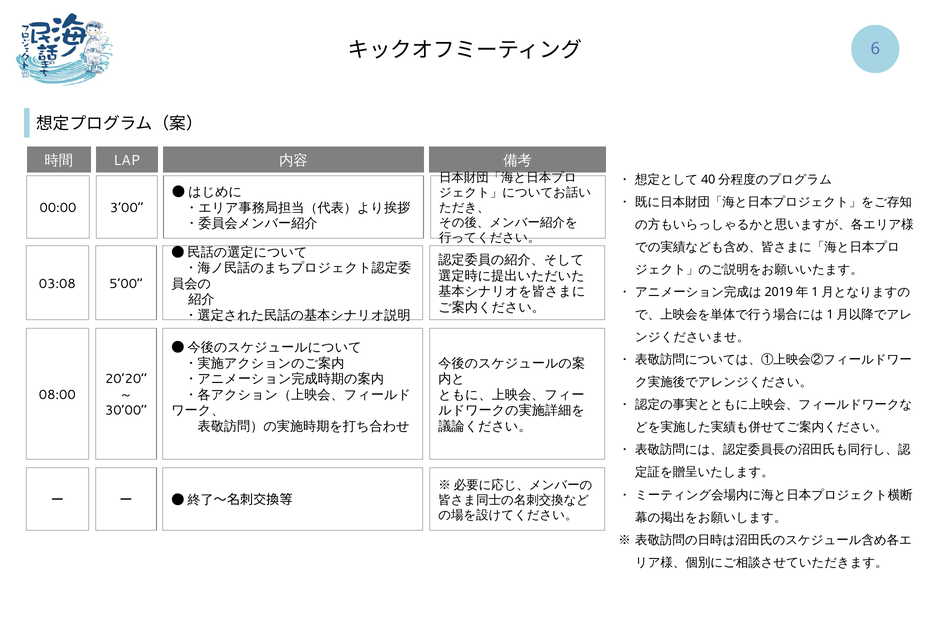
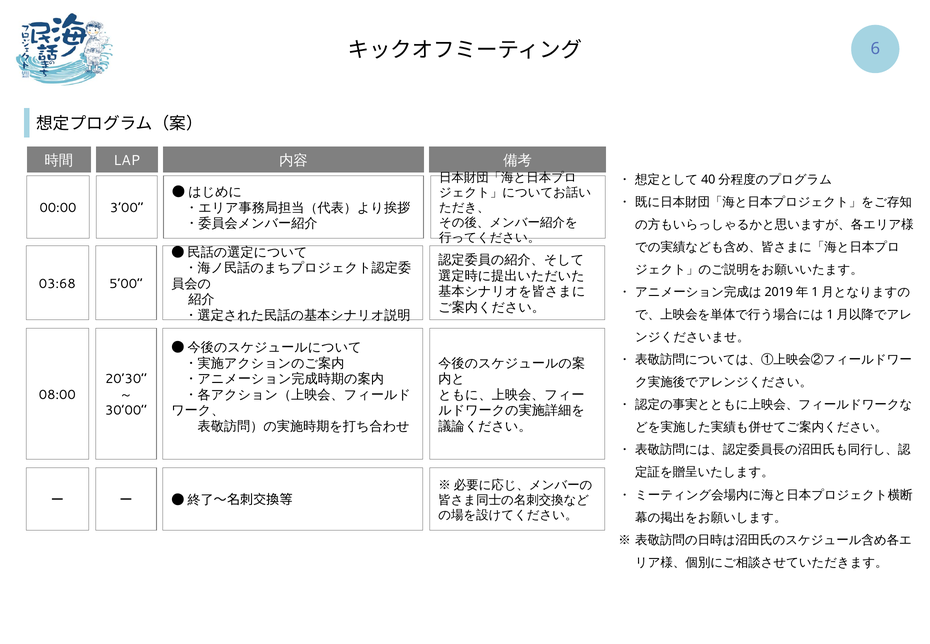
03:08: 03:08 -> 03:68 (57, 284)
20’20: 20’20 -> 20’30 (126, 379)
